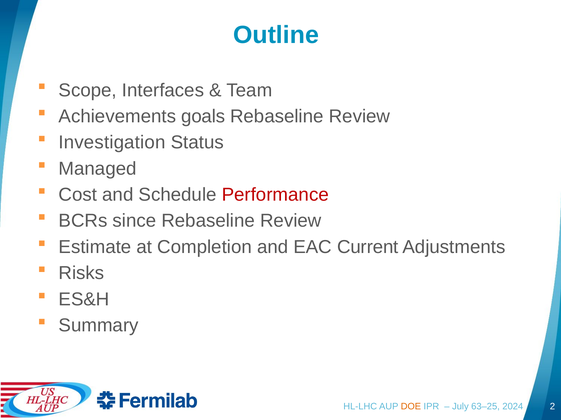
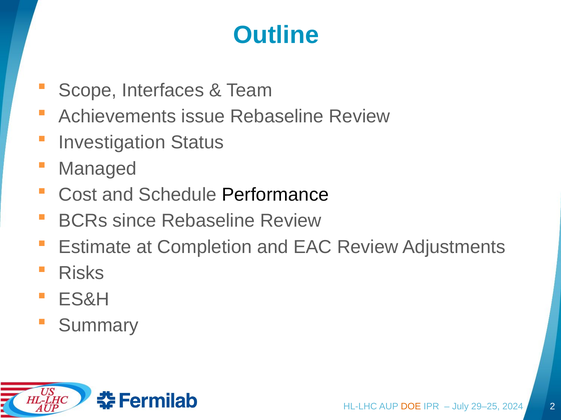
goals: goals -> issue (203, 117)
Performance colour: red -> black (275, 195)
EAC Current: Current -> Review (368, 247)
63–25: 63–25 -> 29–25 (486, 407)
